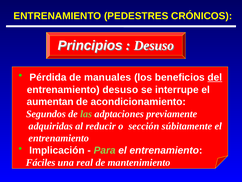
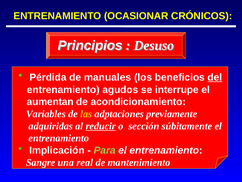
PEDESTRES: PEDESTRES -> OCASIONAR (136, 16)
entrenamiento desuso: desuso -> agudos (120, 89)
Segundos: Segundos -> Variables (46, 114)
las colour: light green -> yellow (86, 114)
reducir underline: none -> present (101, 126)
Fáciles: Fáciles -> Sangre (41, 162)
